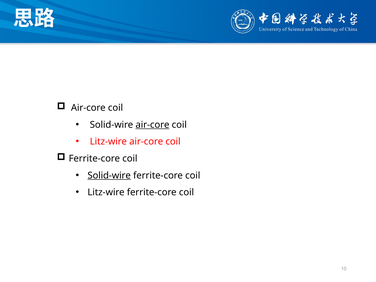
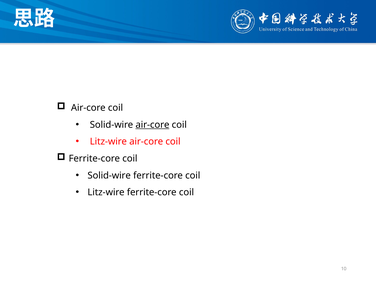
Solid-wire underline: present -> none (109, 175)
